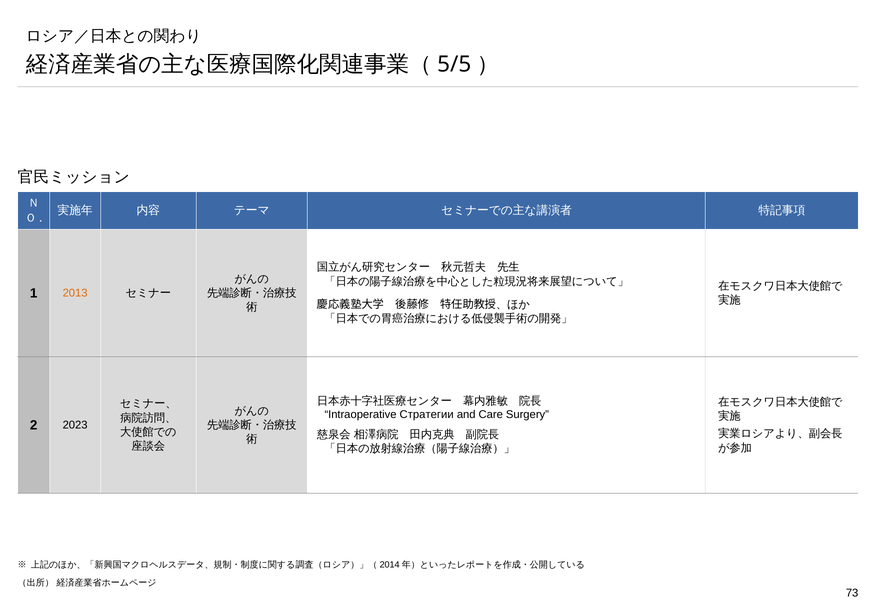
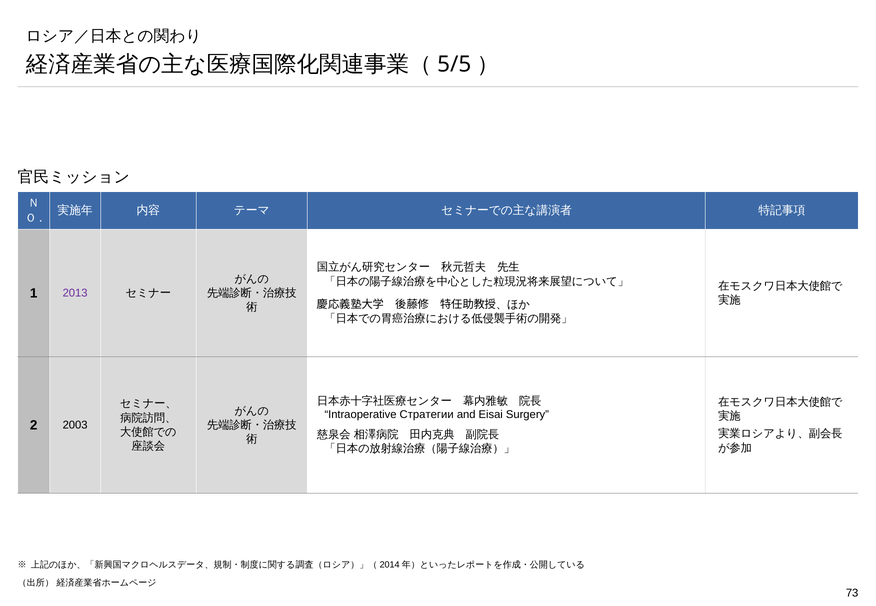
2013 colour: orange -> purple (75, 293)
Care: Care -> Eisai (491, 415)
2023: 2023 -> 2003 (75, 425)
